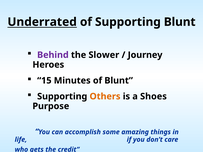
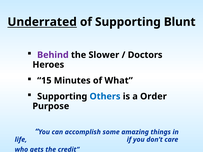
Journey: Journey -> Doctors (145, 55)
of Blunt: Blunt -> What (119, 81)
Others colour: orange -> blue (105, 97)
Shoes: Shoes -> Order (153, 97)
